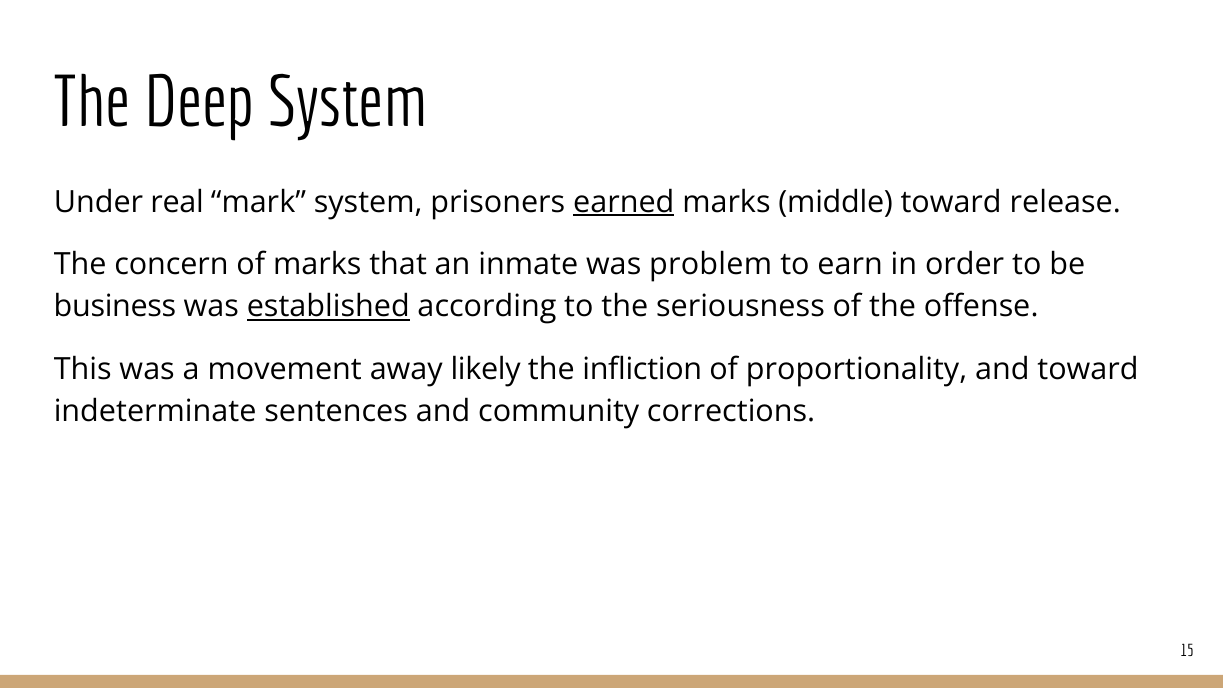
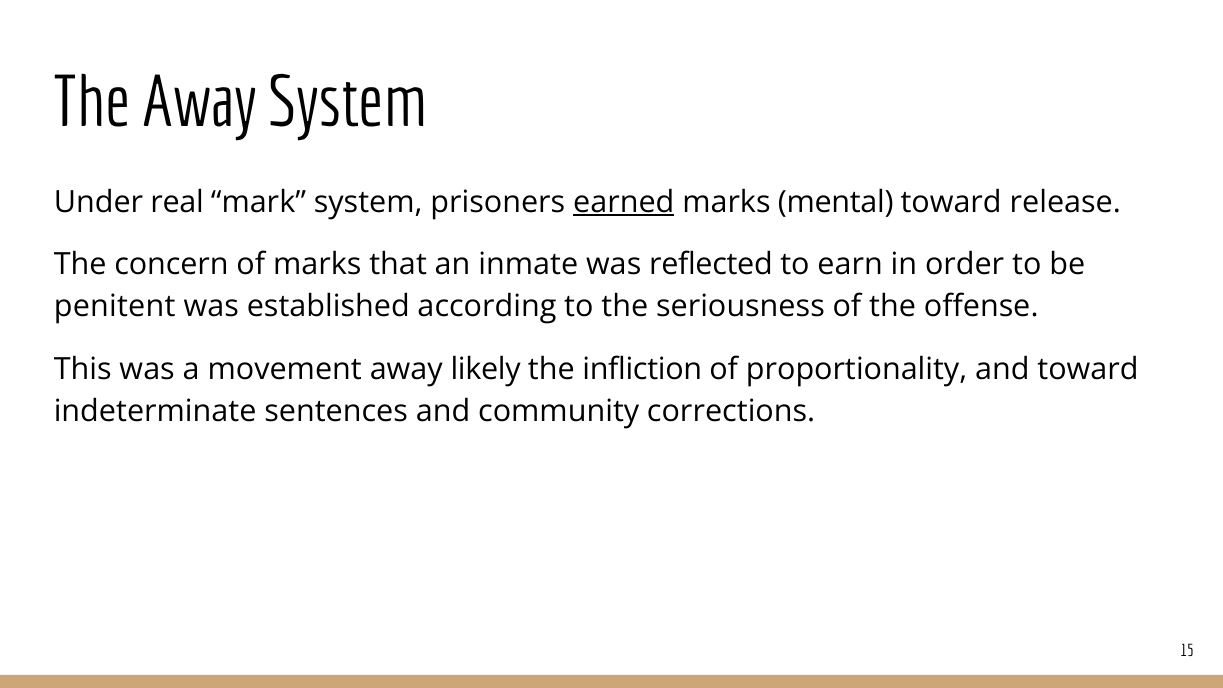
The Deep: Deep -> Away (200, 103)
middle: middle -> mental (836, 202)
problem: problem -> reflected (711, 265)
business: business -> penitent (115, 307)
established underline: present -> none (328, 307)
